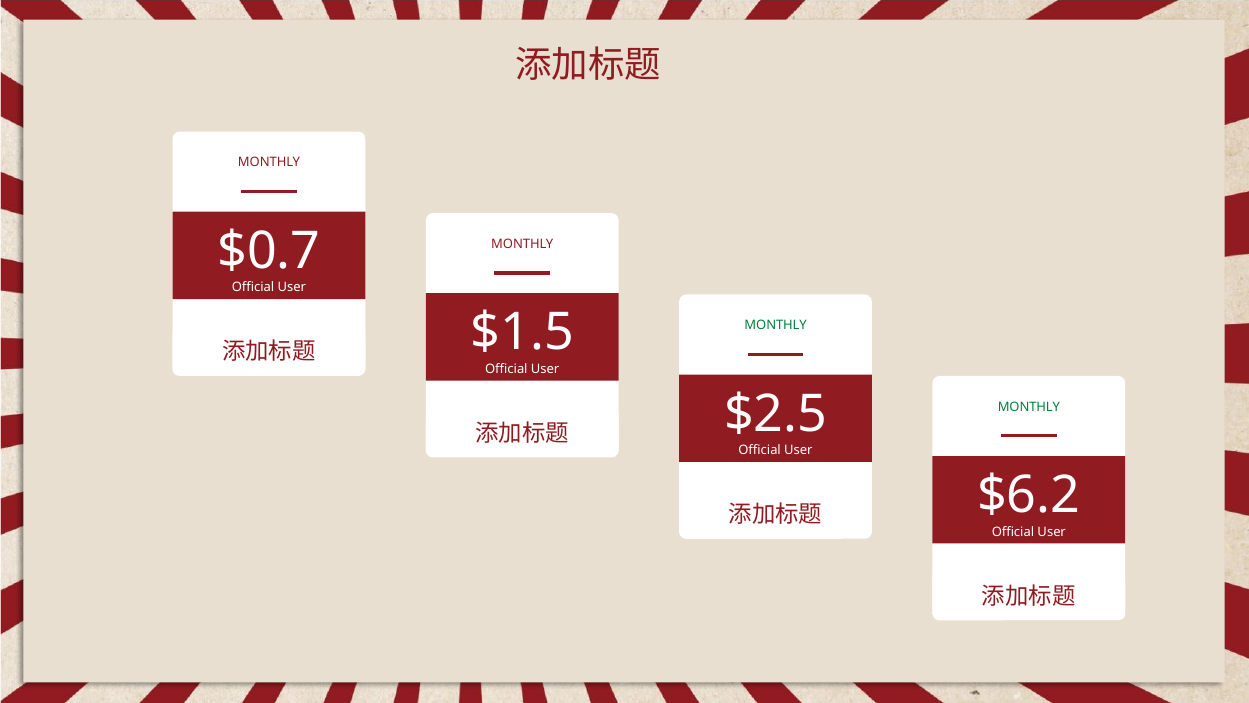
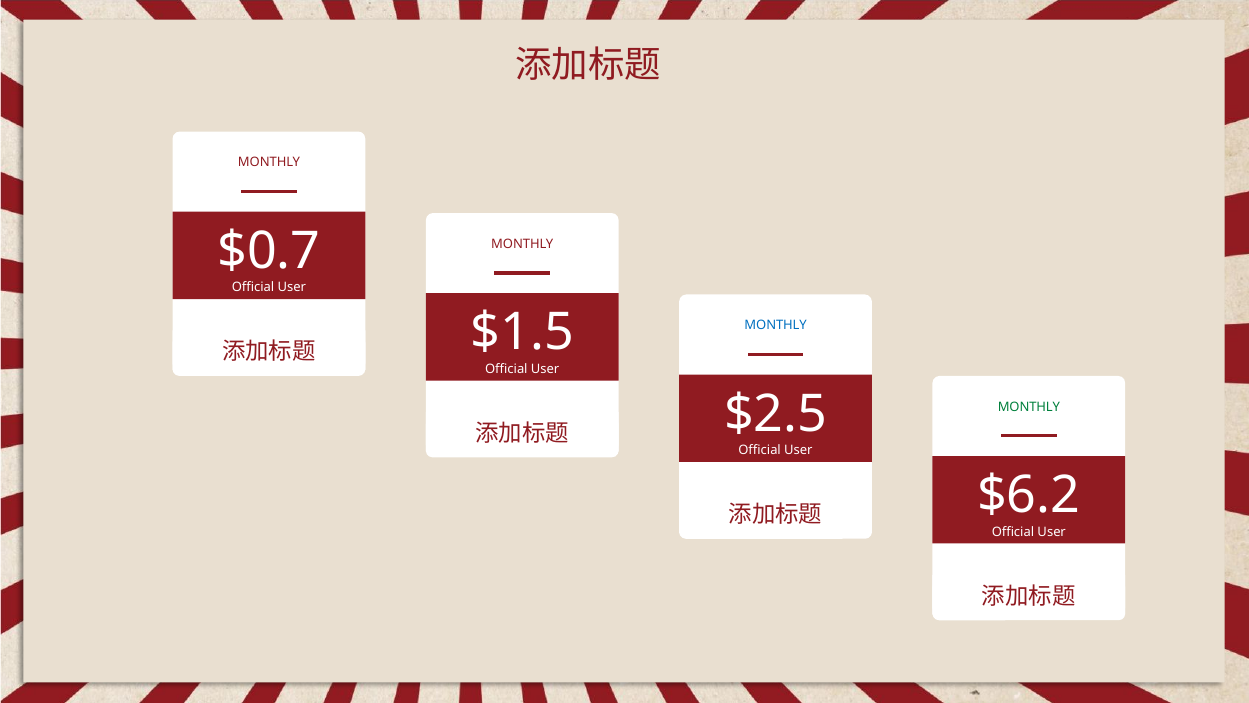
MONTHLY colour: green -> blue (776, 325)
